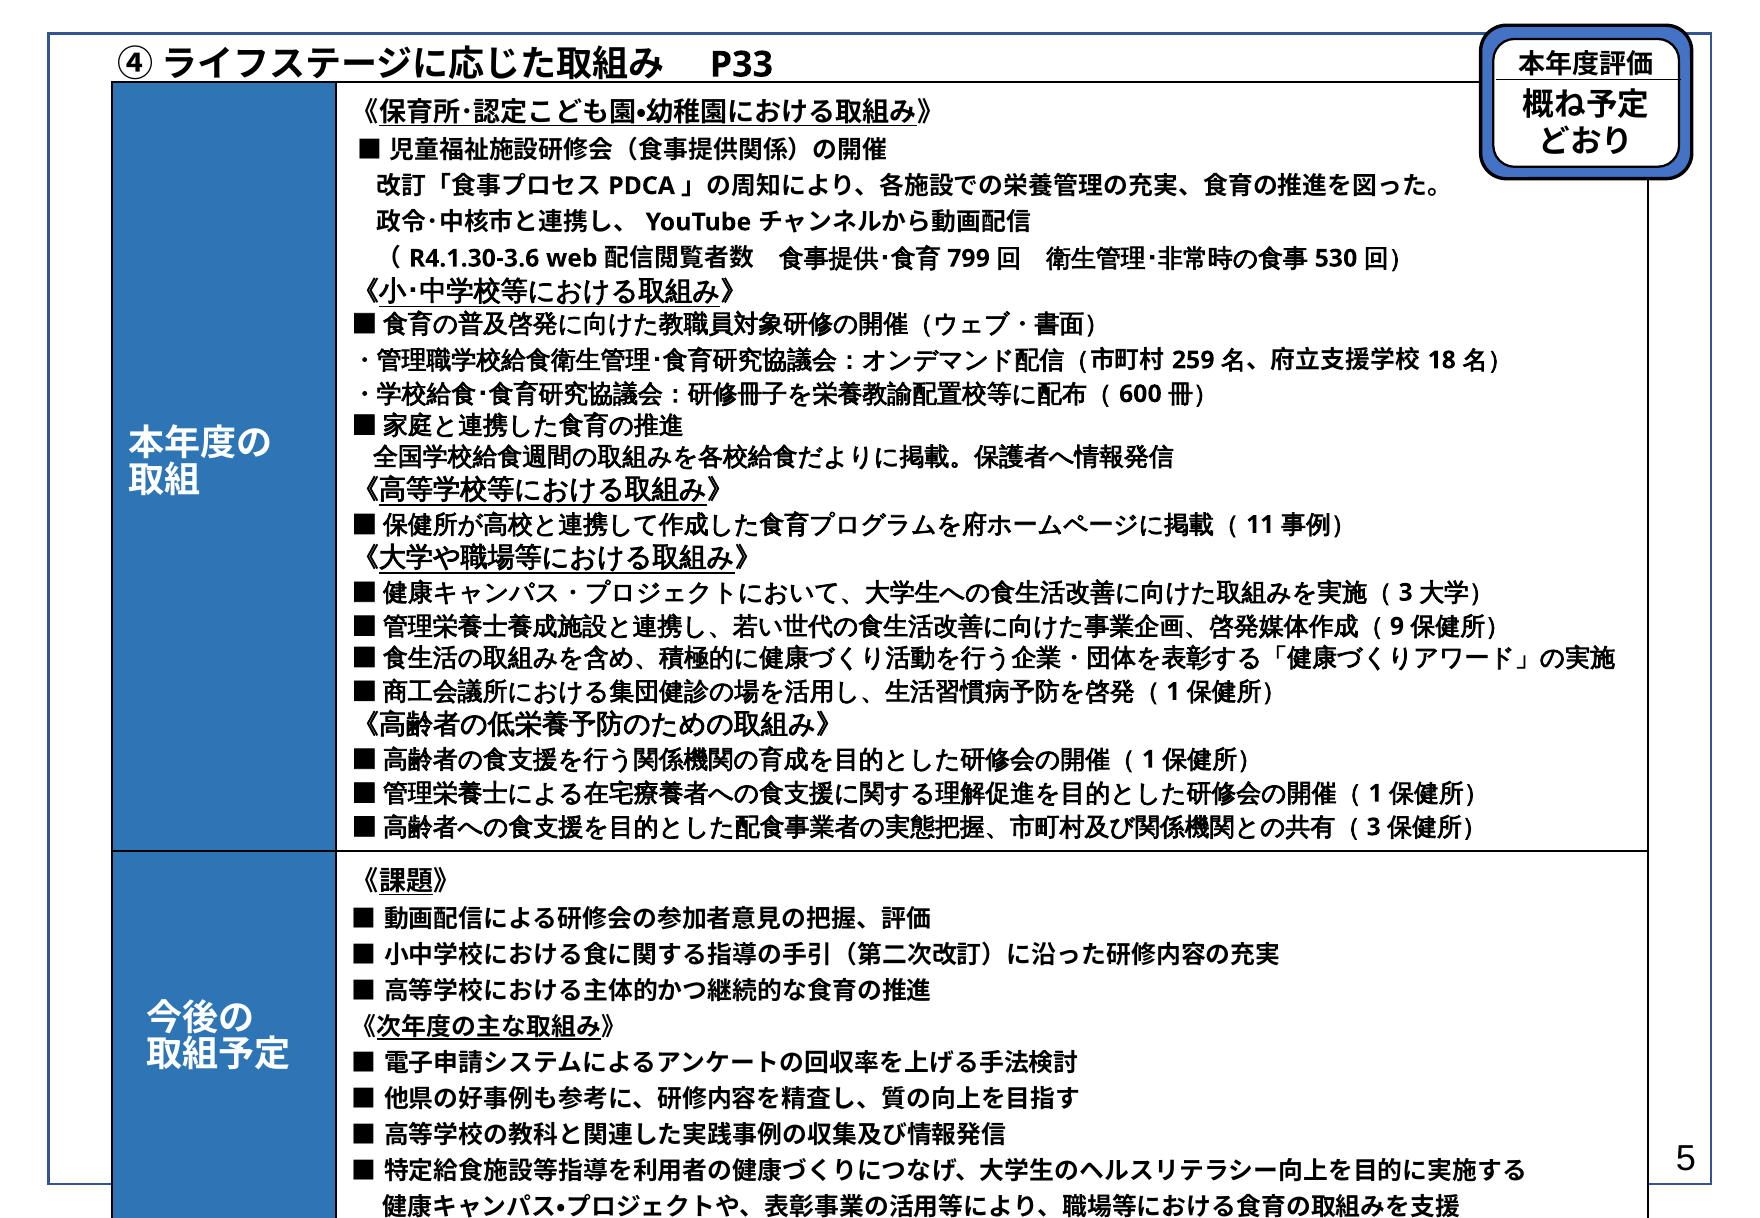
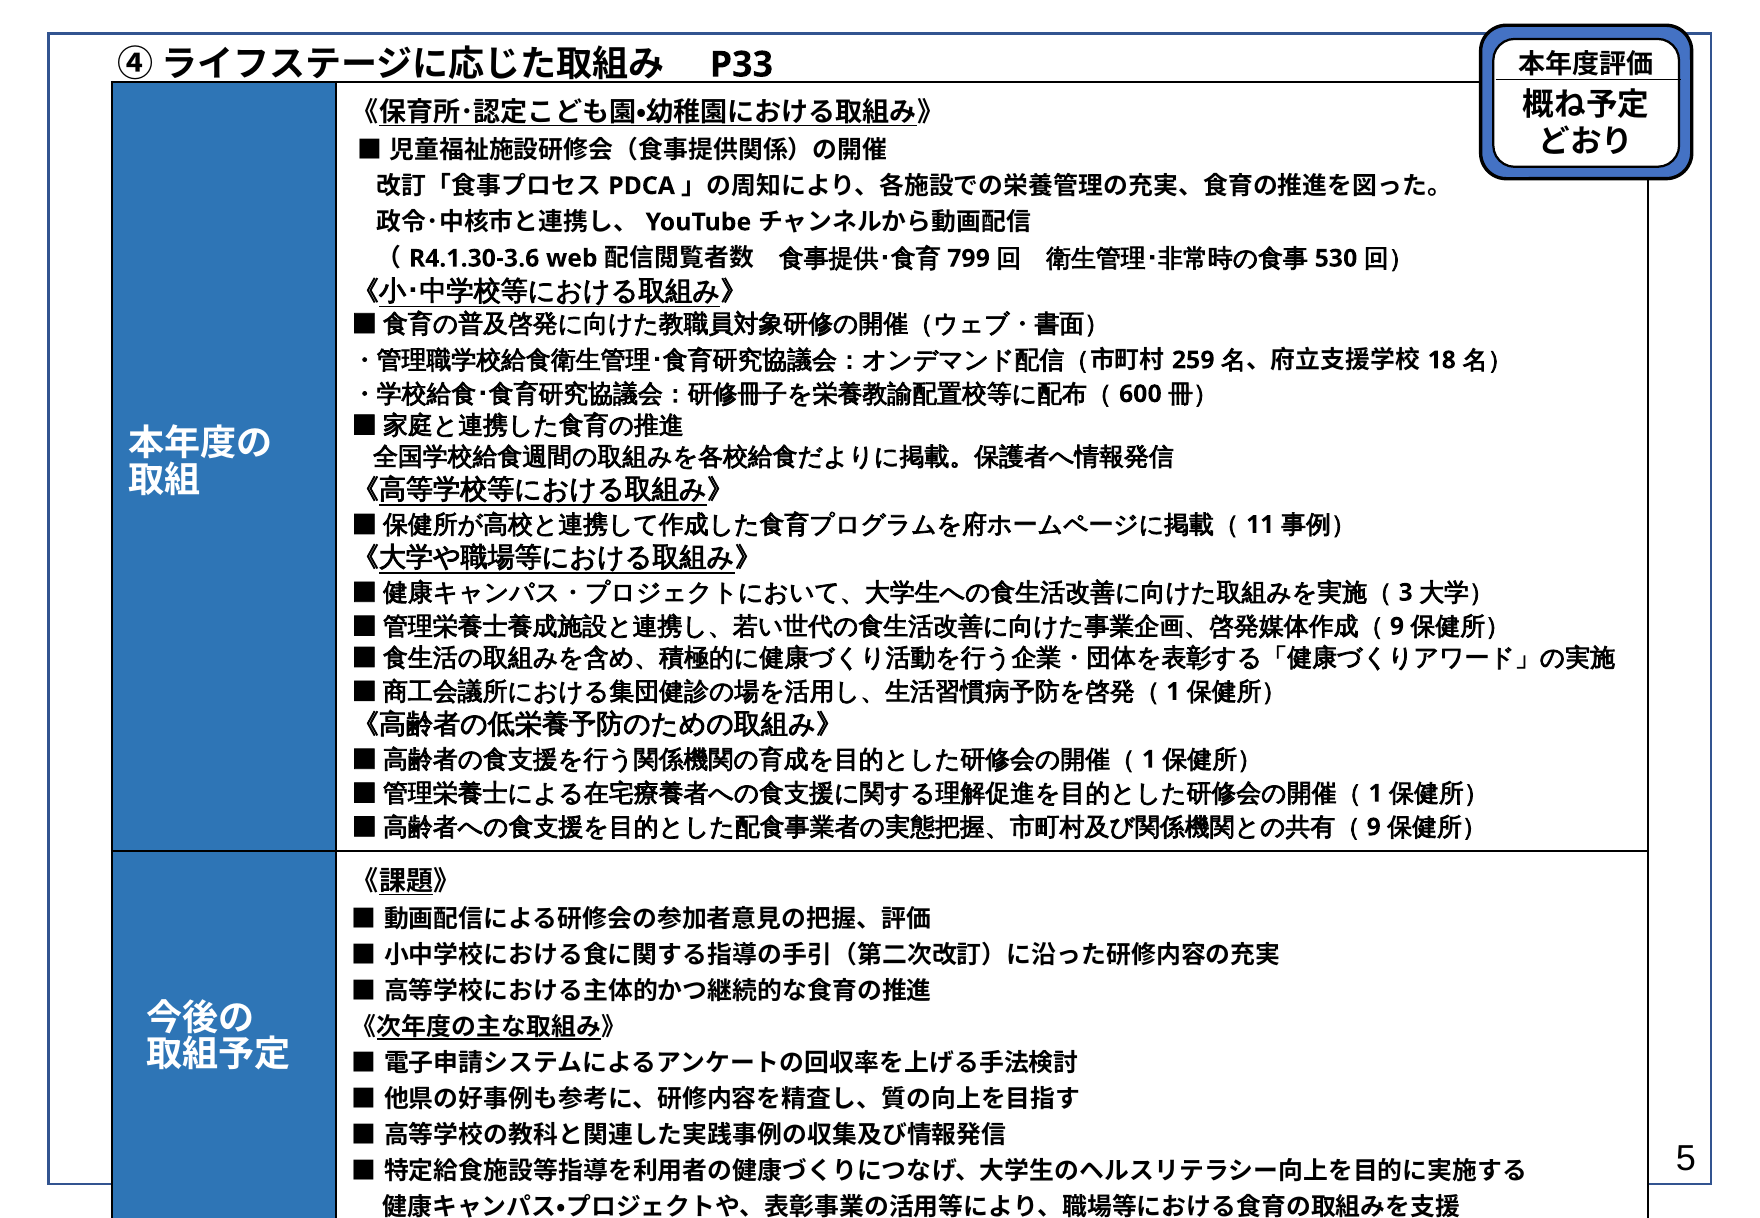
3: 3 -> 9 (1374, 827)
